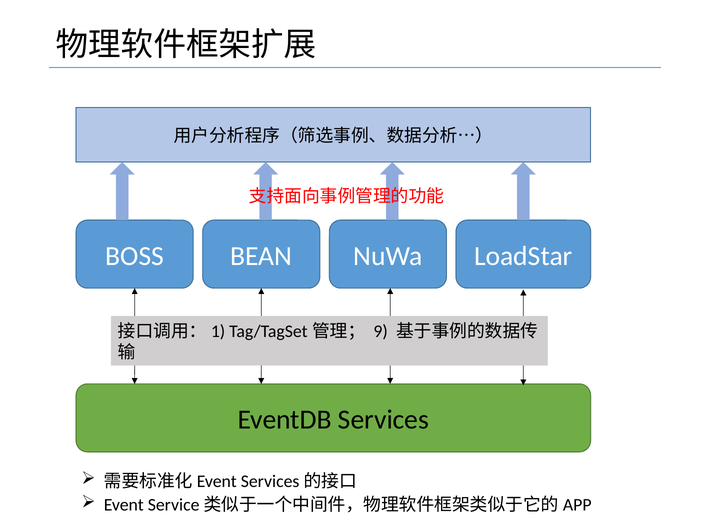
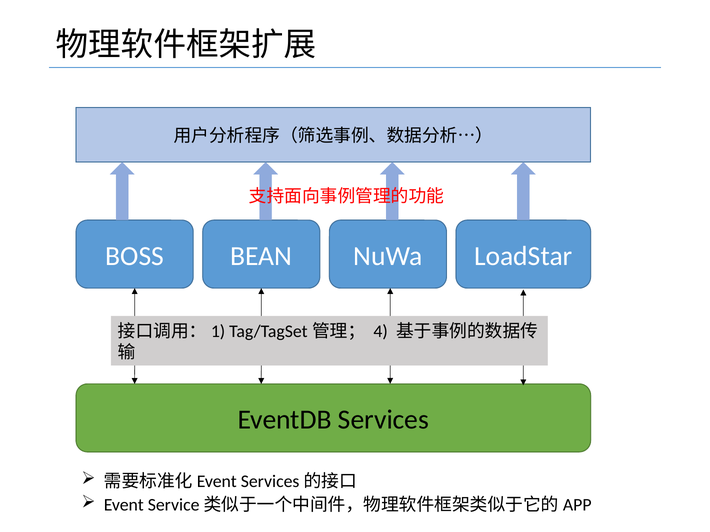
9: 9 -> 4 (381, 332)
